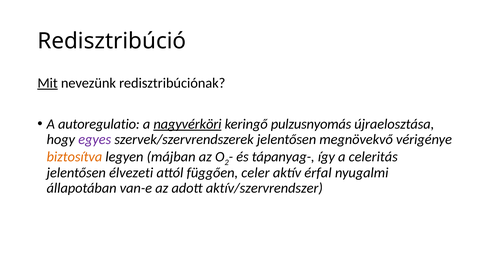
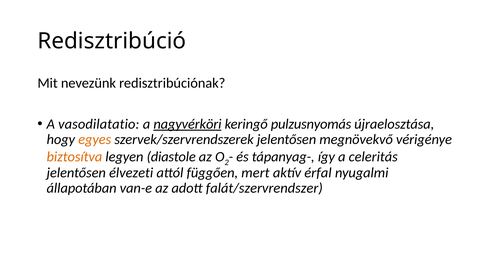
Mit underline: present -> none (48, 83)
autoregulatio: autoregulatio -> vasodilatatio (99, 124)
egyes colour: purple -> orange (95, 140)
májban: májban -> diastole (171, 157)
celer: celer -> mert (255, 173)
aktív/szervrendszer: aktív/szervrendszer -> falát/szervrendszer (264, 188)
